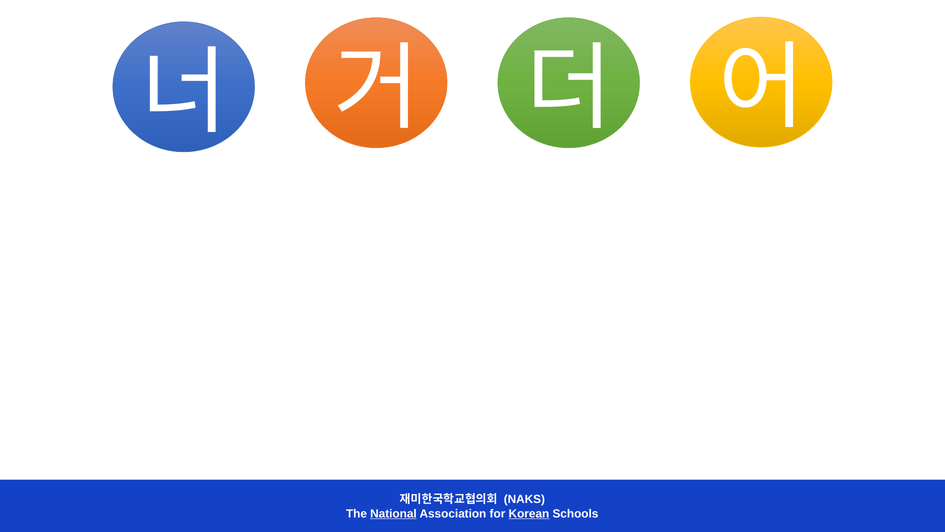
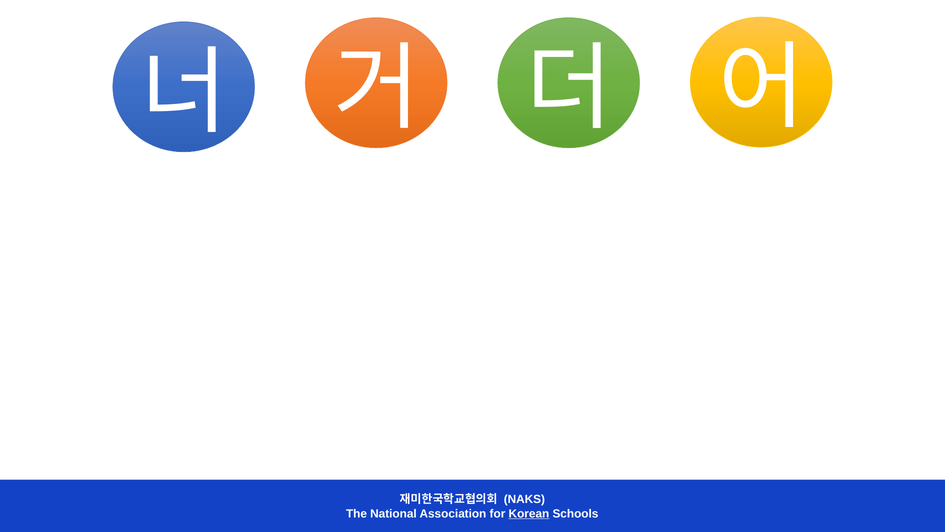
National underline: present -> none (393, 513)
